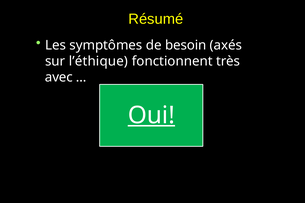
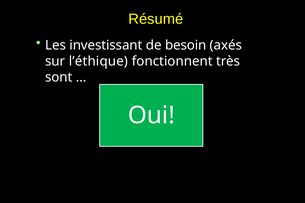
symptômes: symptômes -> investissant (106, 45)
avec: avec -> sont (59, 77)
Oui underline: present -> none (151, 115)
